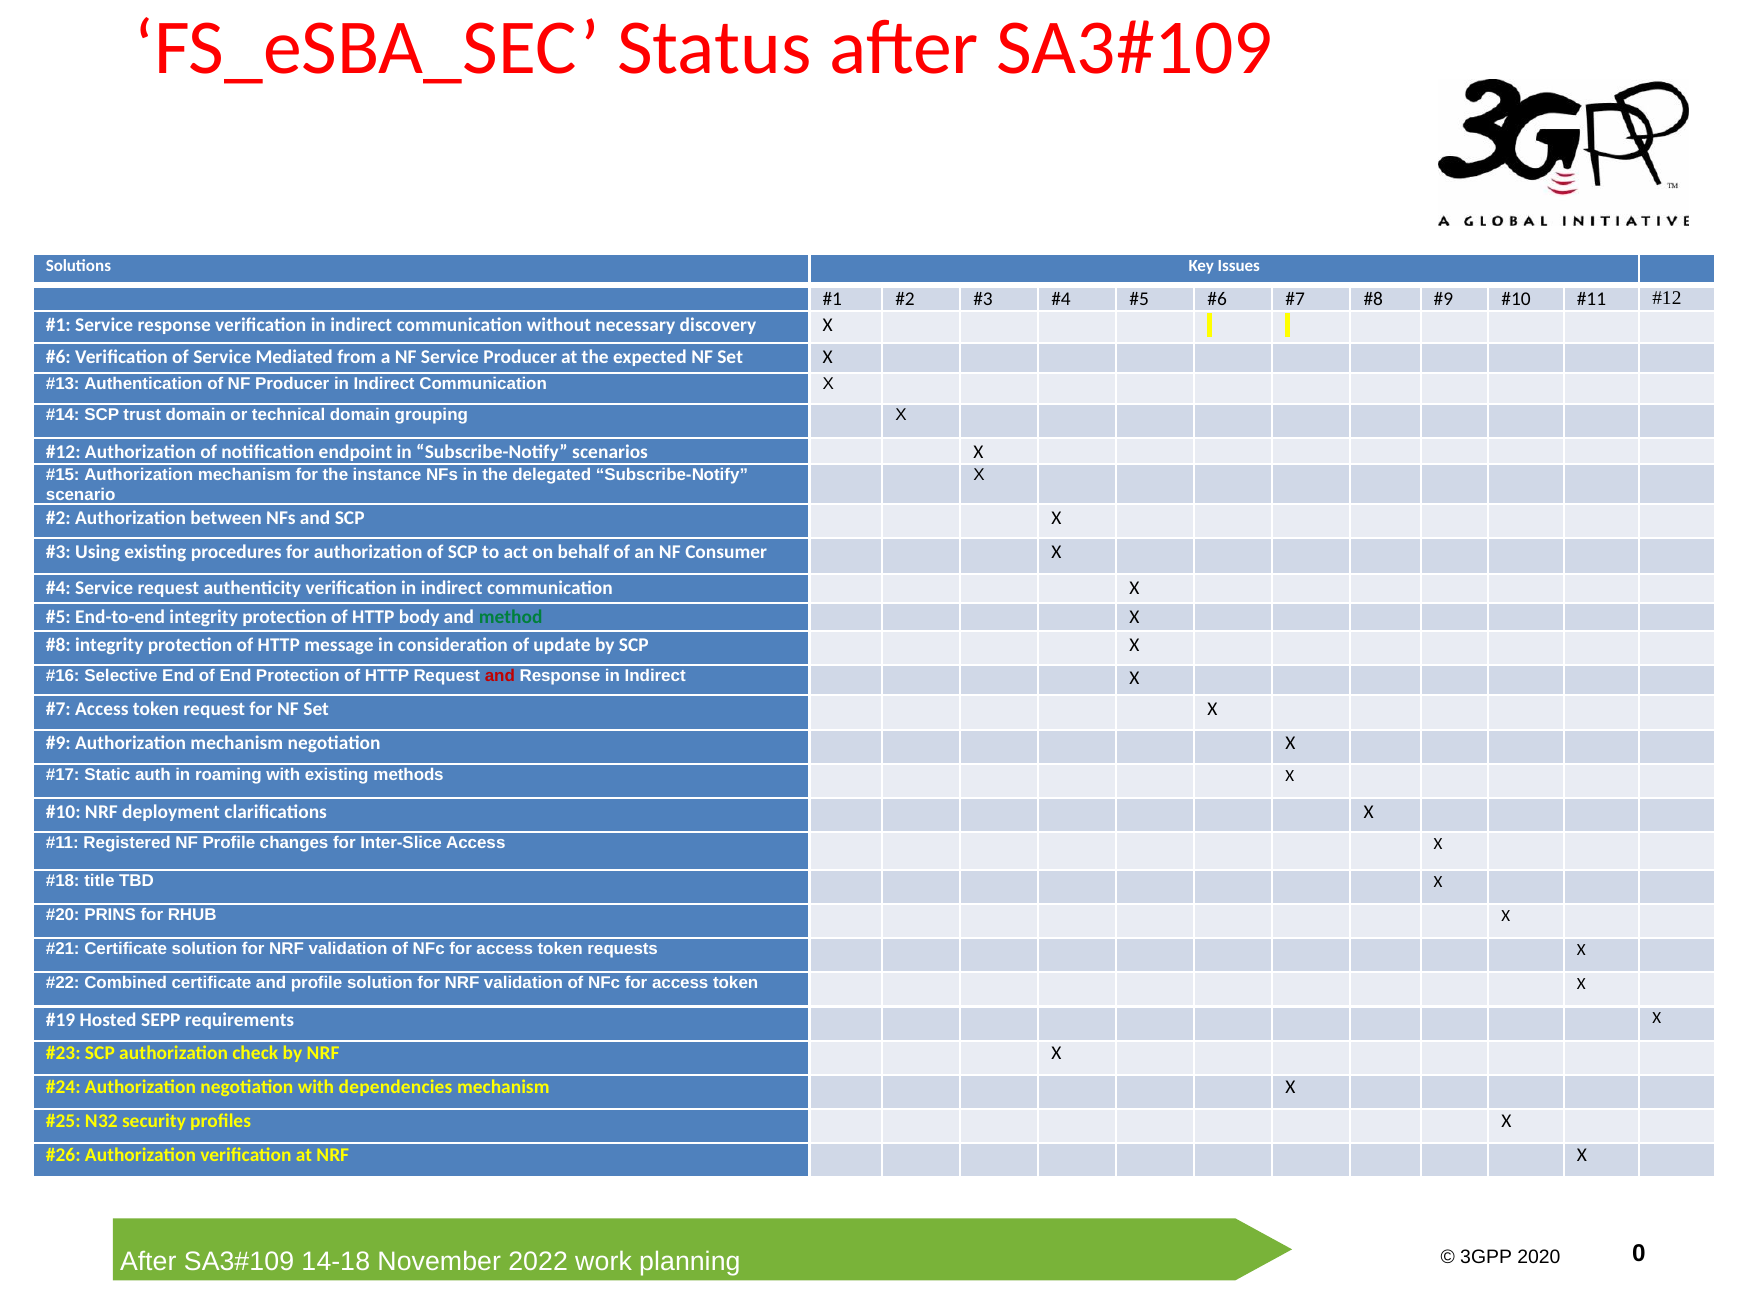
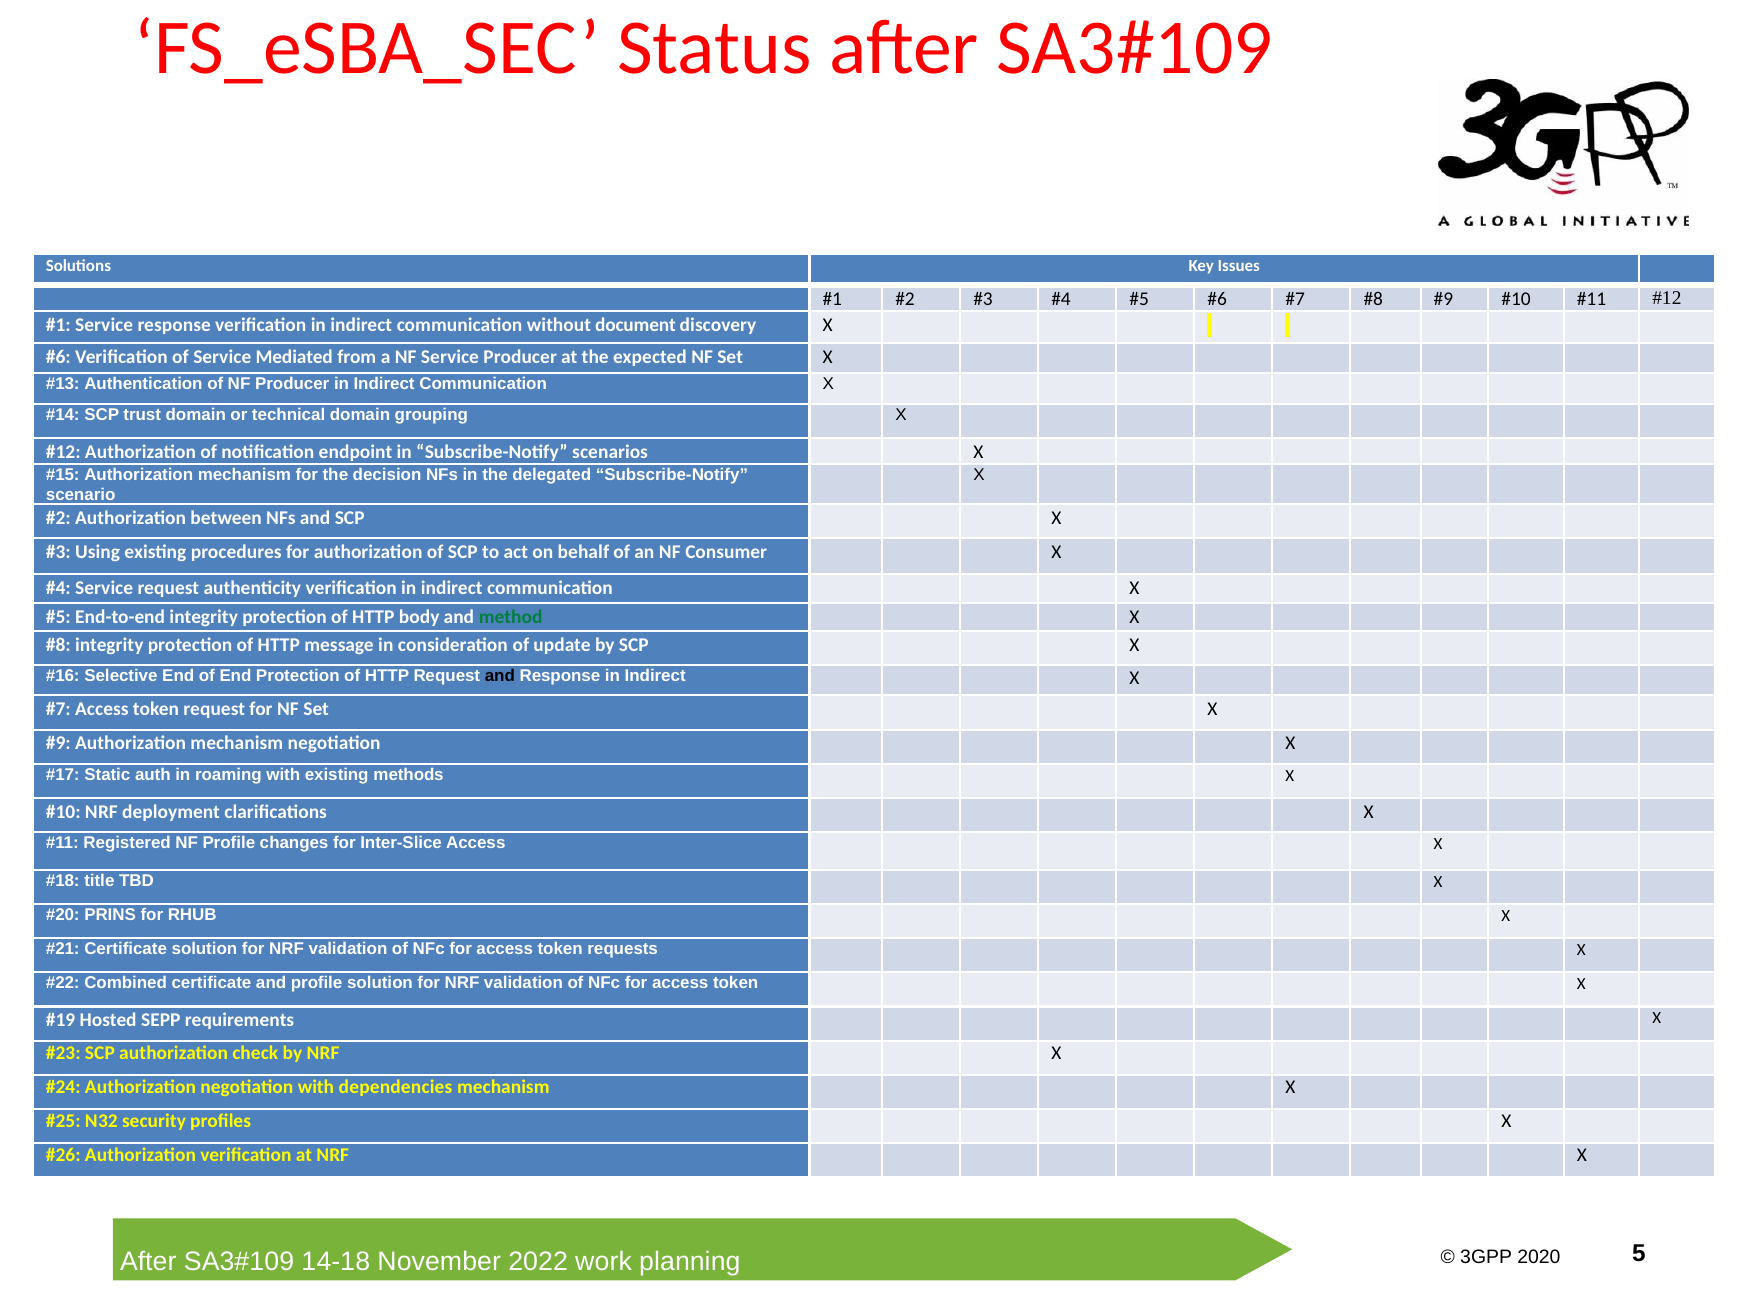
necessary: necessary -> document (635, 325)
instance: instance -> decision (387, 475)
and colour: red -> black (500, 676)
0: 0 -> 5 (1639, 1253)
